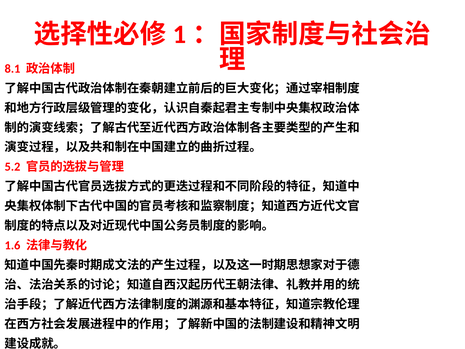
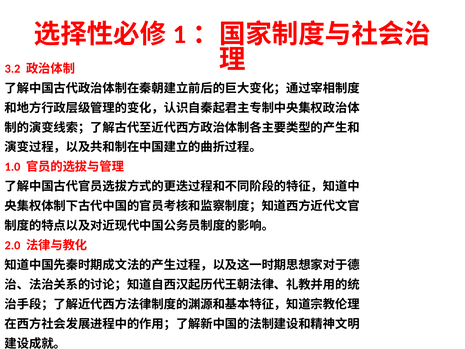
8.1: 8.1 -> 3.2 (12, 69)
5.2: 5.2 -> 1.0 (12, 167)
1.6: 1.6 -> 2.0 (12, 245)
